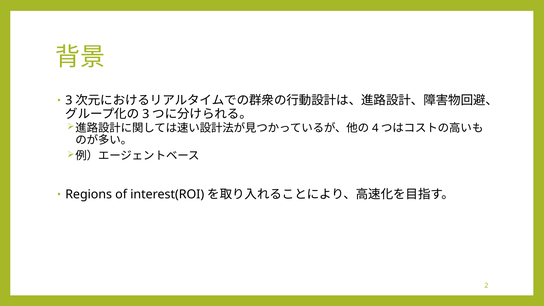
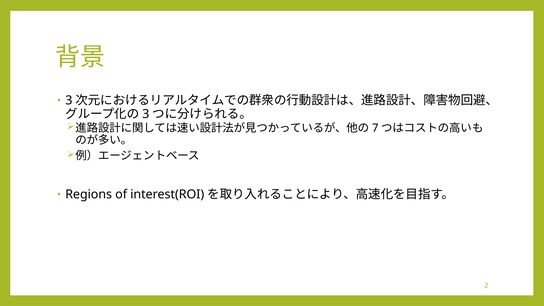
4: 4 -> 7 (375, 128)
